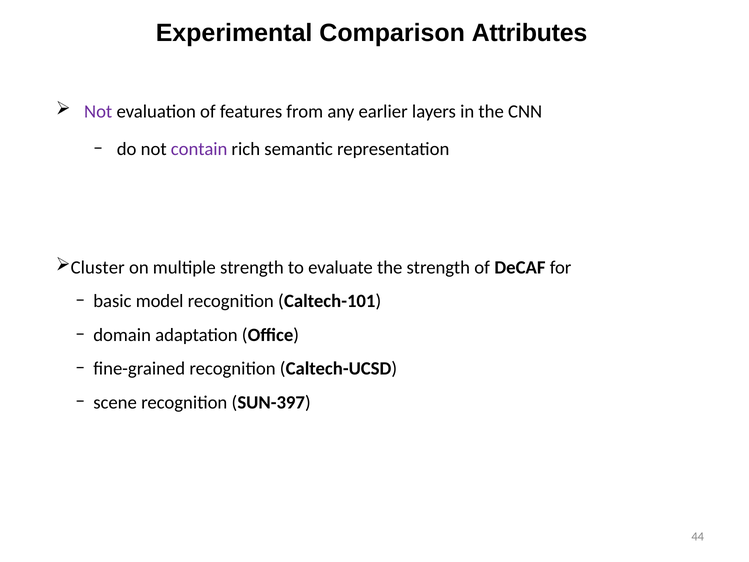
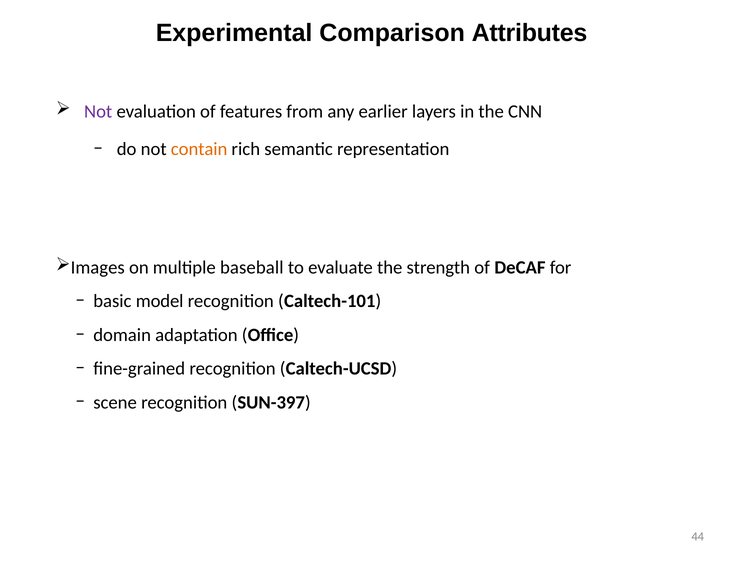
contain colour: purple -> orange (199, 149)
Cluster: Cluster -> Images (98, 267)
multiple strength: strength -> baseball (252, 267)
